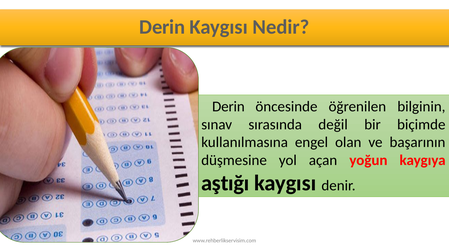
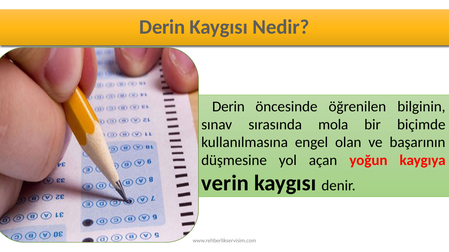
değil: değil -> mola (333, 125)
aştığı: aştığı -> verin (225, 184)
